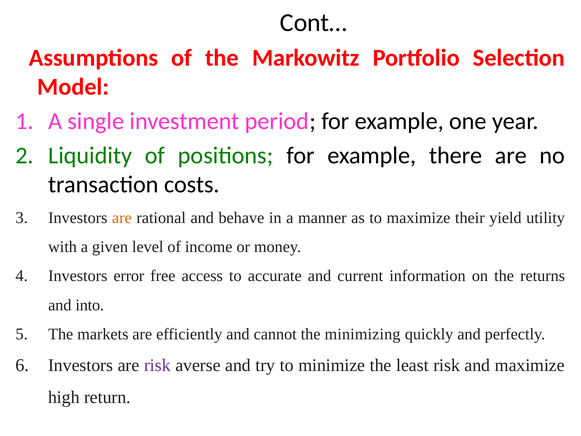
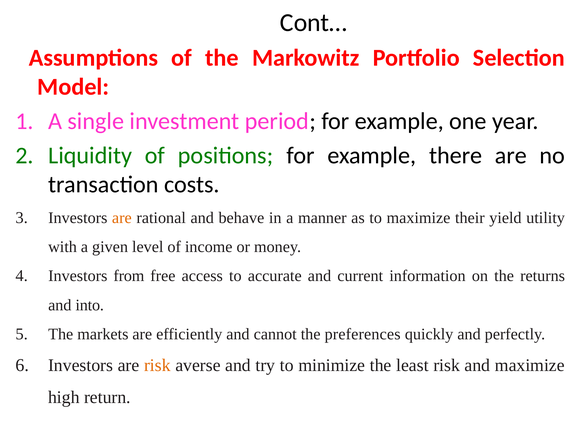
error: error -> from (129, 276)
minimizing: minimizing -> preferences (363, 334)
risk colour: purple -> orange (157, 365)
